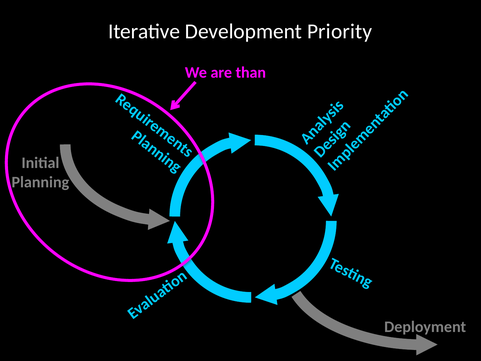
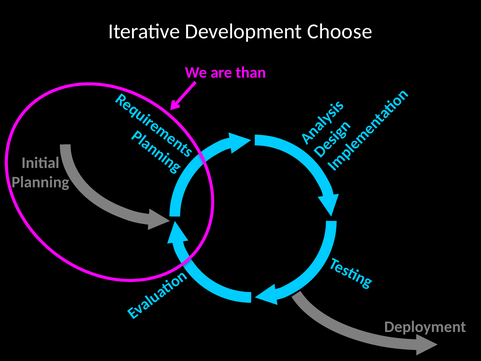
Priority: Priority -> Choose (340, 32)
